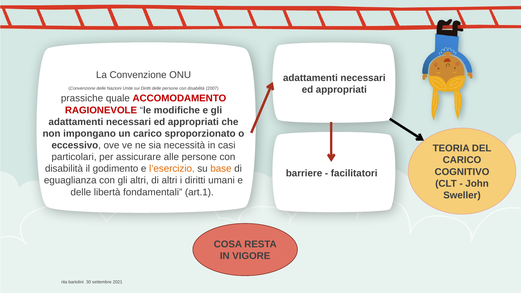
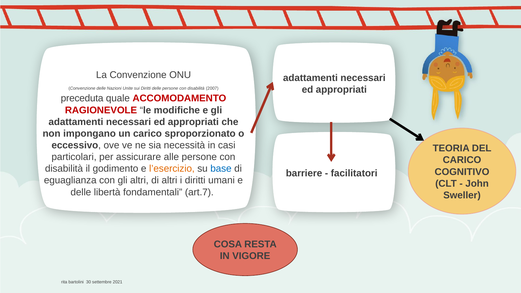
prassiche: prassiche -> preceduta (82, 98)
base colour: orange -> blue (221, 169)
art.1: art.1 -> art.7 (199, 192)
